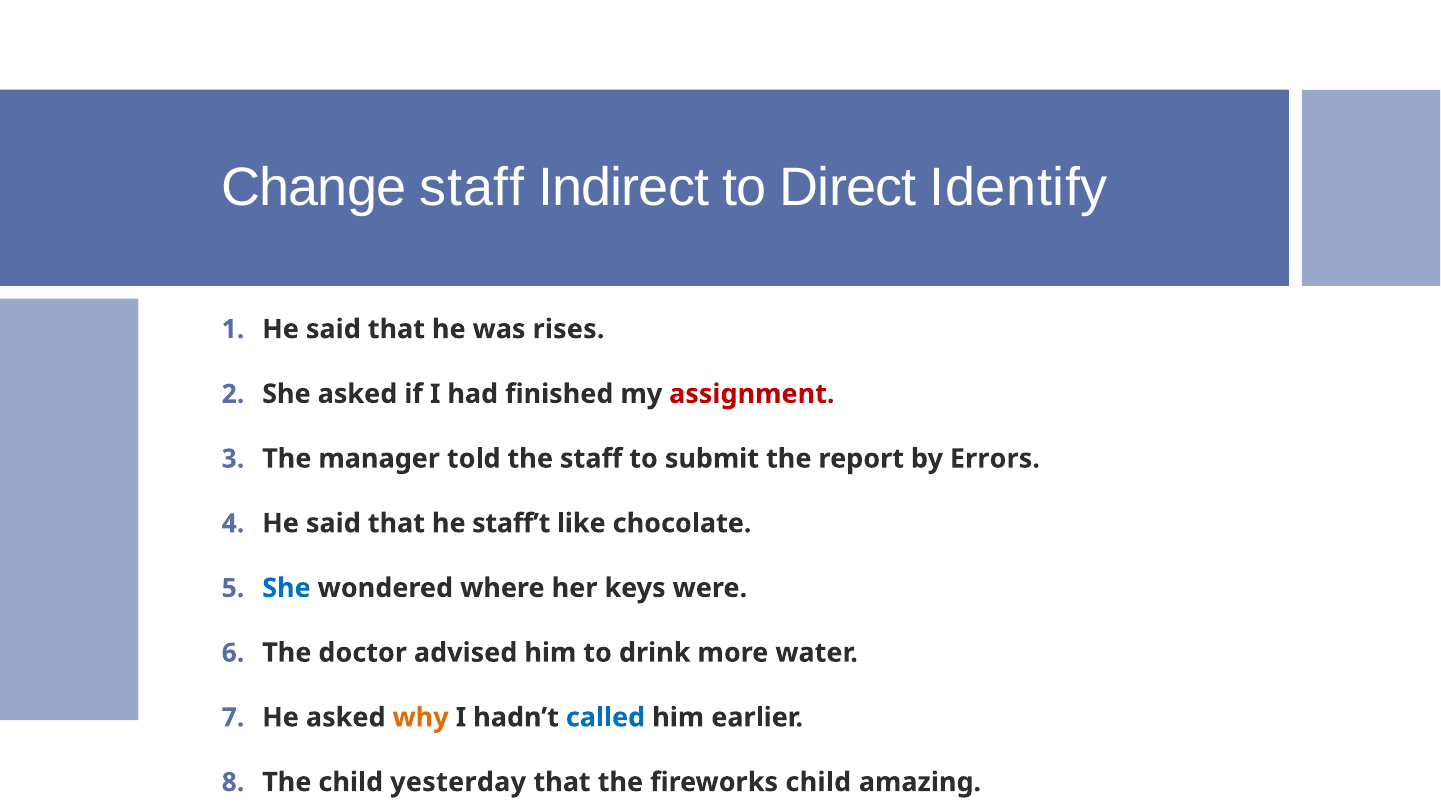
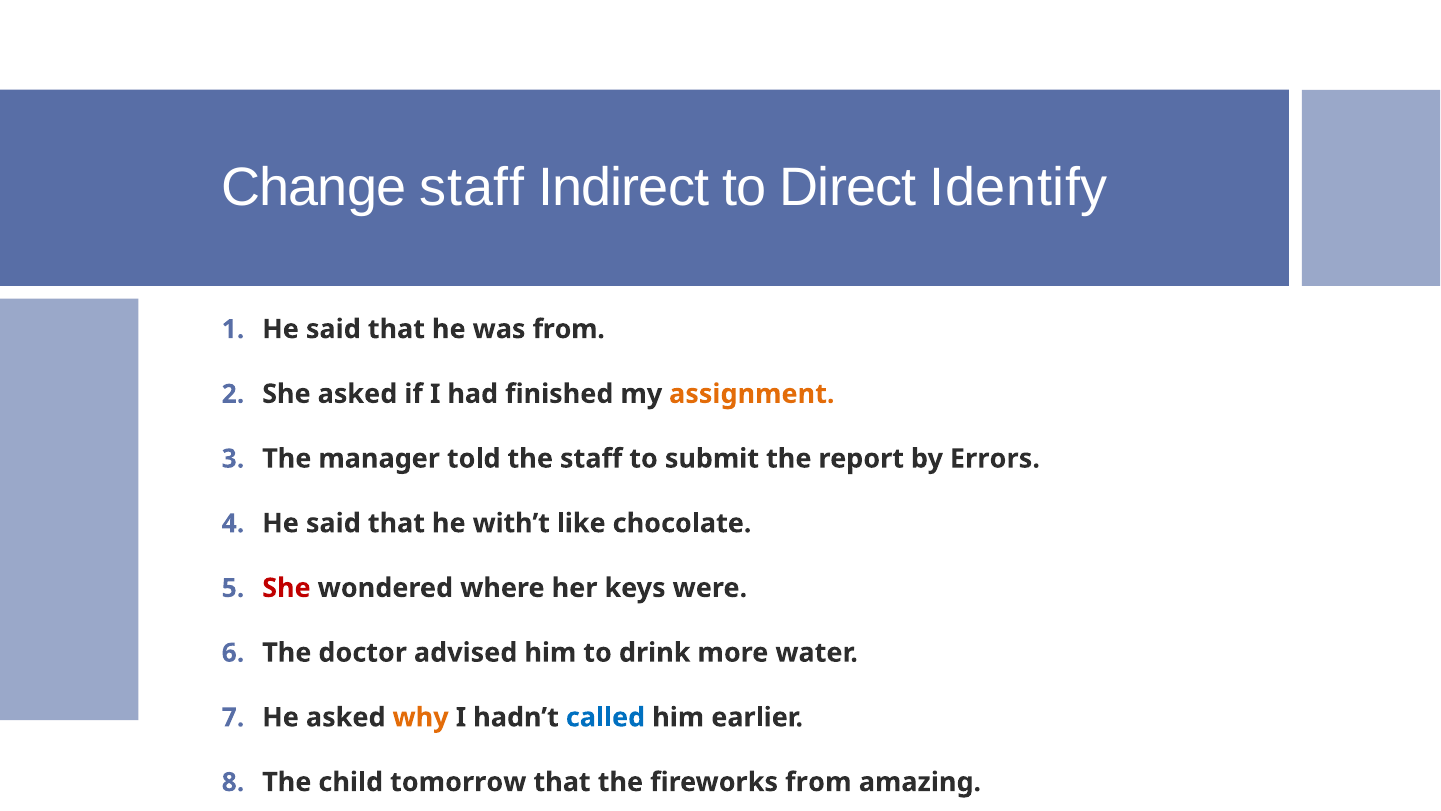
was rises: rises -> from (569, 329)
assignment colour: red -> orange (752, 394)
staff’t: staff’t -> with’t (511, 523)
She colour: blue -> red (286, 588)
yesterday: yesterday -> tomorrow (458, 782)
fireworks child: child -> from (818, 782)
